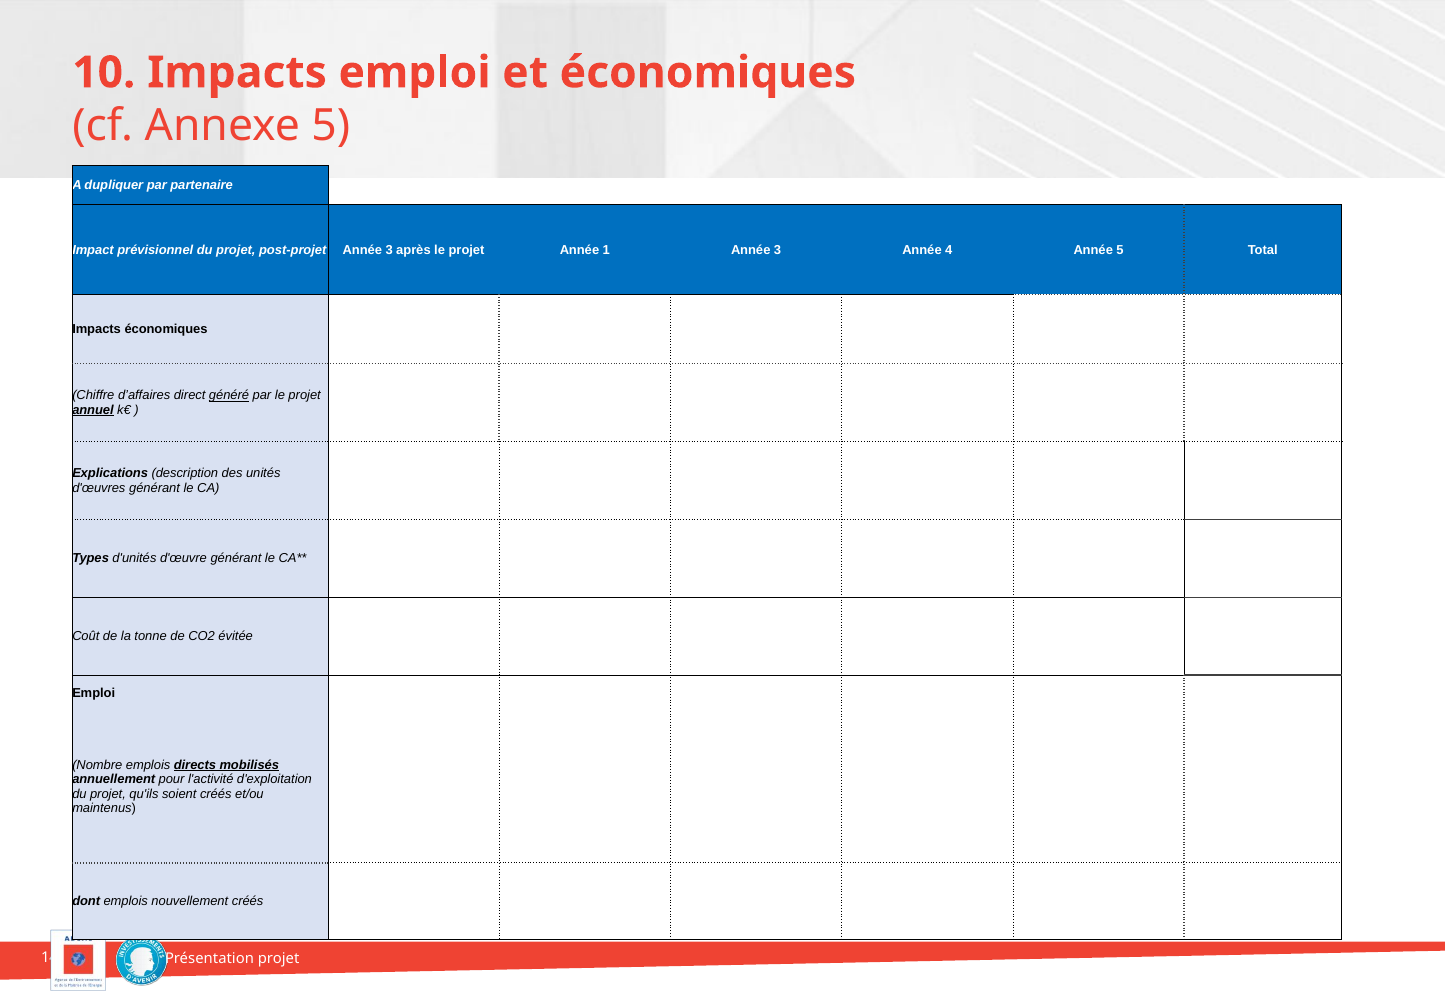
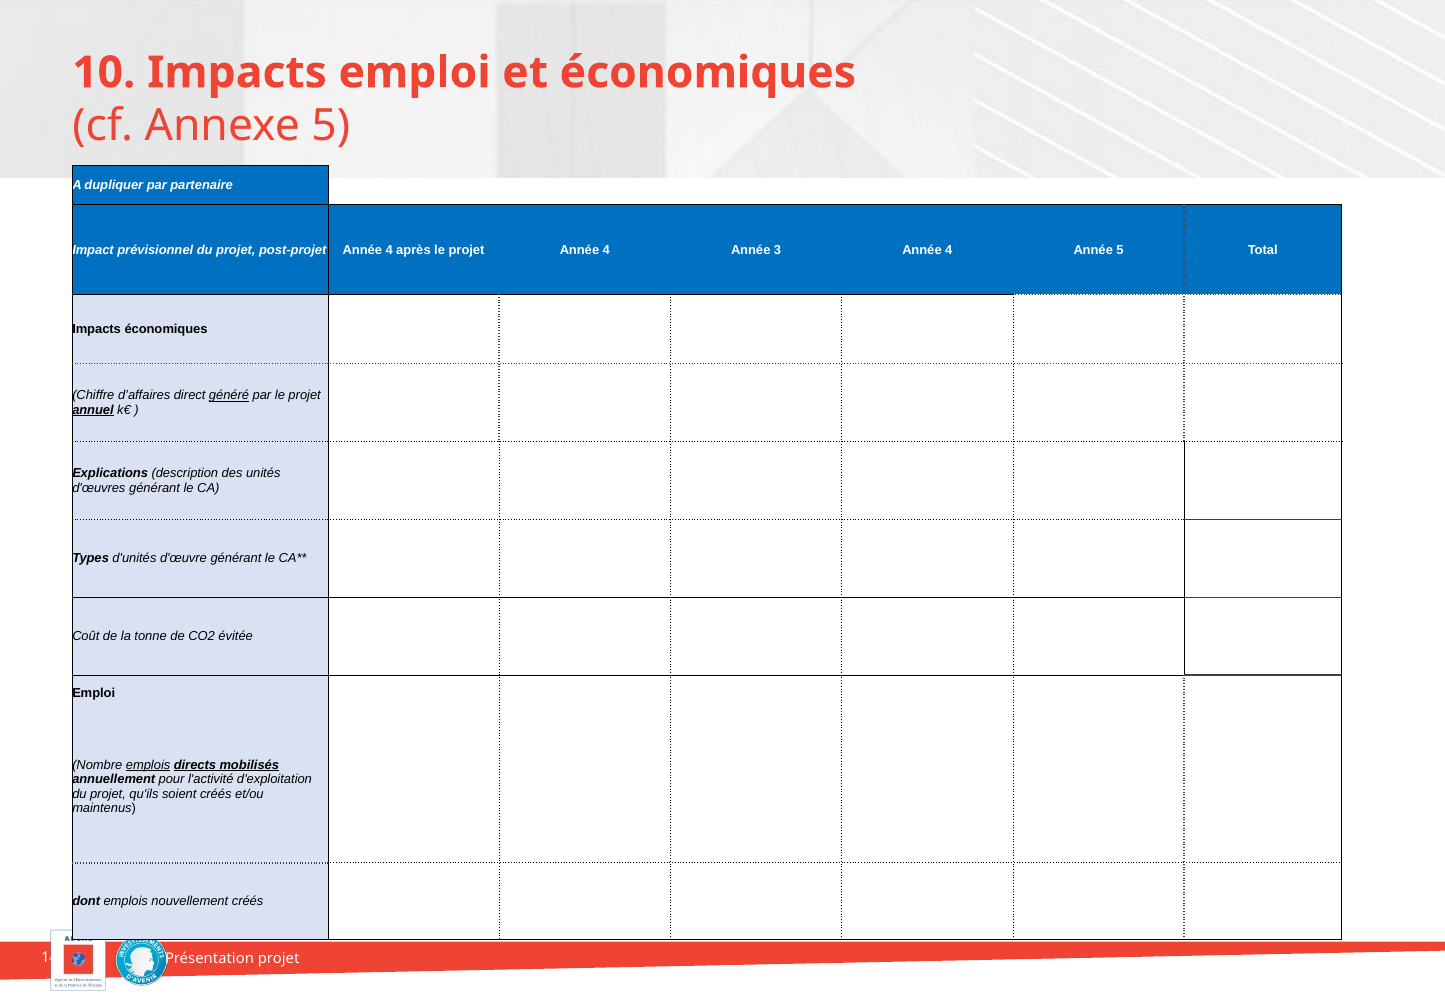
post-projet Année 3: 3 -> 4 (389, 250)
projet Année 1: 1 -> 4 (606, 250)
emplois underline: none -> present (148, 765)
